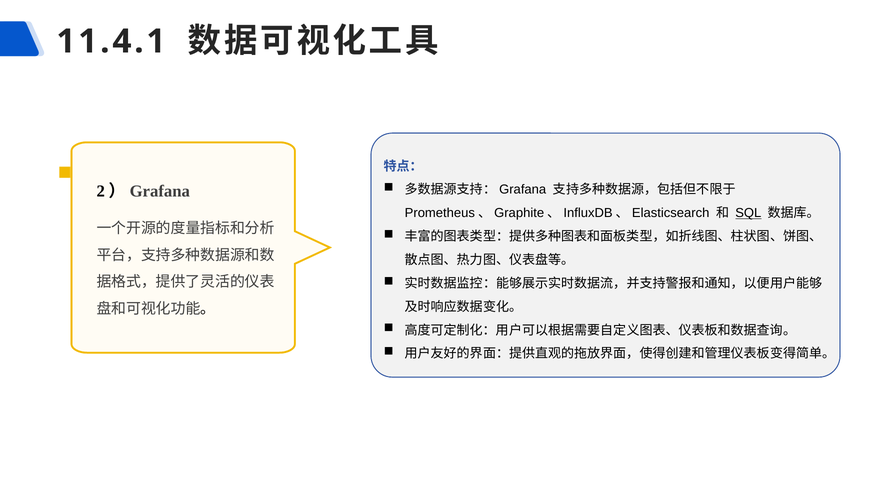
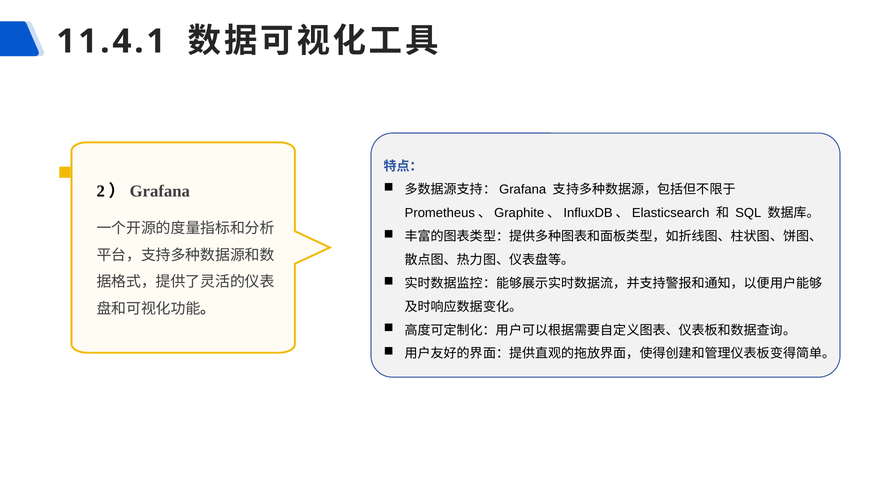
SQL underline: present -> none (748, 213)
